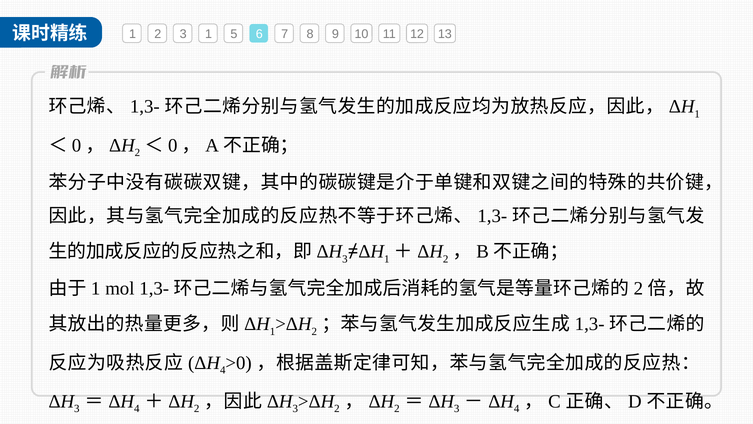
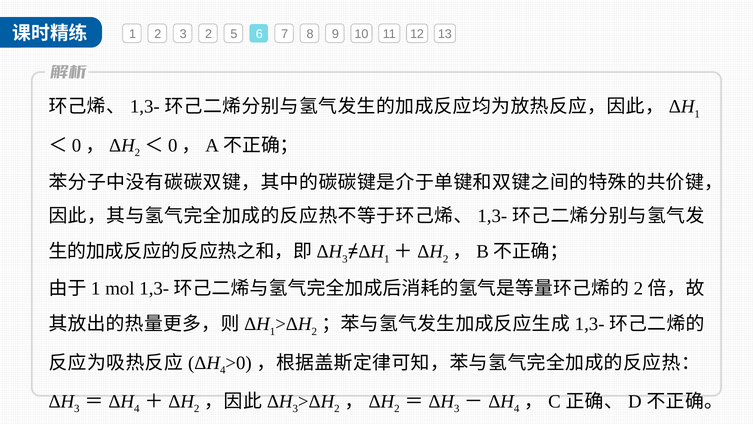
3 1: 1 -> 2 (209, 34)
